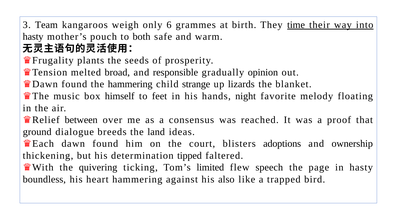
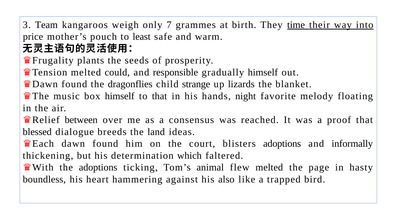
6: 6 -> 7 (169, 25)
hasty: hasty -> price (33, 37)
both: both -> least (142, 37)
broad: broad -> could (117, 72)
gradually opinion: opinion -> himself (263, 72)
the hammering: hammering -> dragonflies (130, 84)
to feet: feet -> that (160, 96)
ground: ground -> blessed (37, 132)
ownership: ownership -> informally (352, 144)
tipped: tipped -> which (189, 156)
the quivering: quivering -> adoptions (98, 168)
limited: limited -> animal (210, 168)
flew speech: speech -> melted (269, 168)
